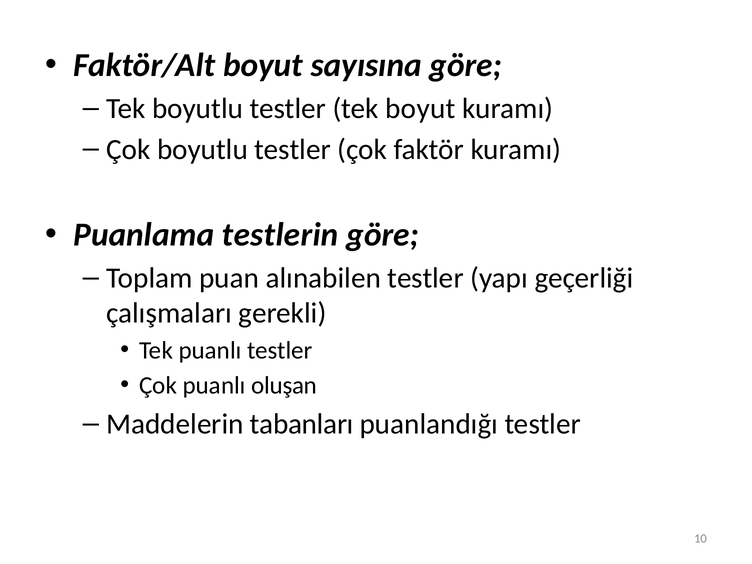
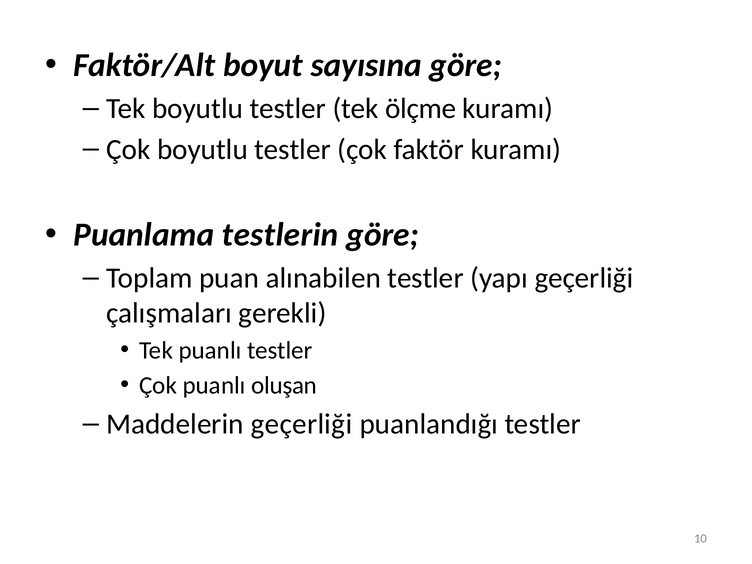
tek boyut: boyut -> ölçme (421, 109)
Maddelerin tabanları: tabanları -> geçerliği (301, 424)
